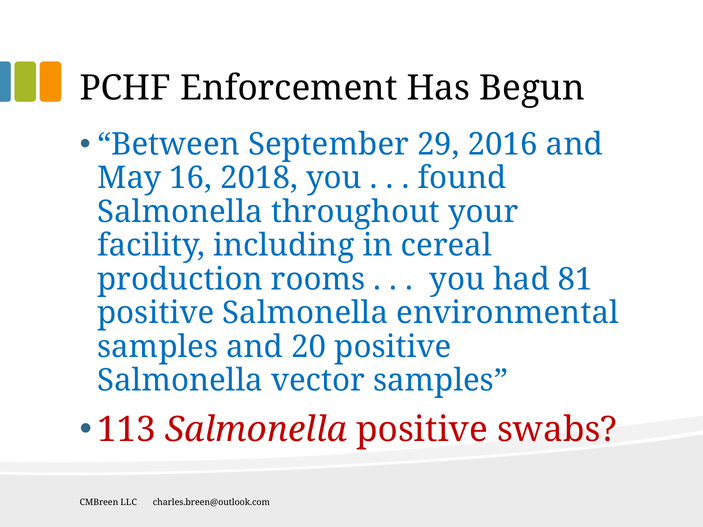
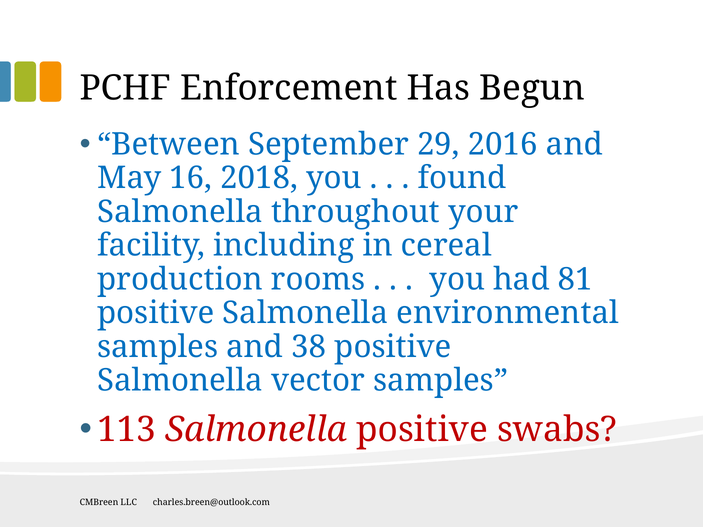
20: 20 -> 38 (309, 347)
